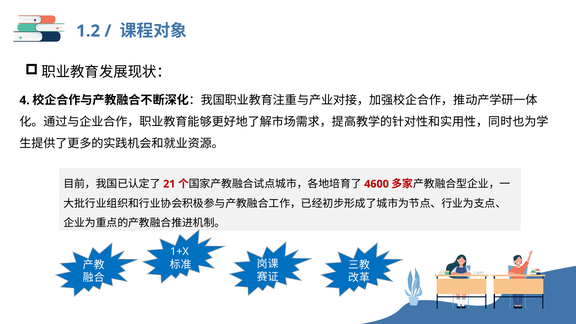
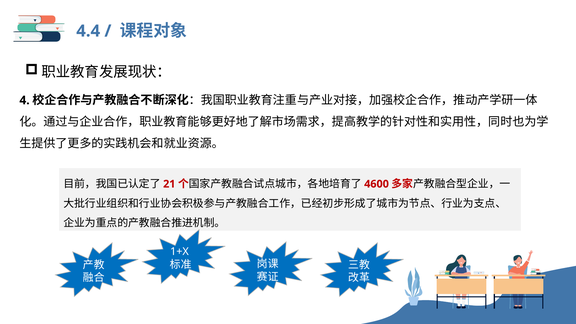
1.2: 1.2 -> 4.4 (88, 31)
